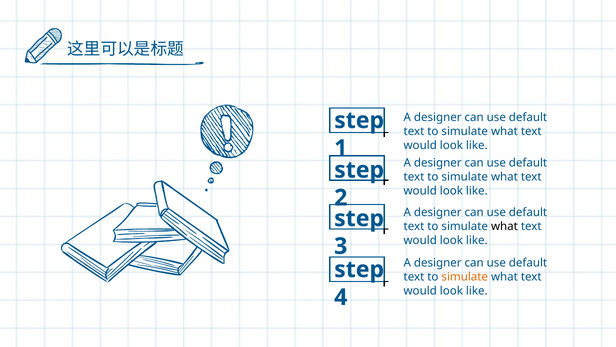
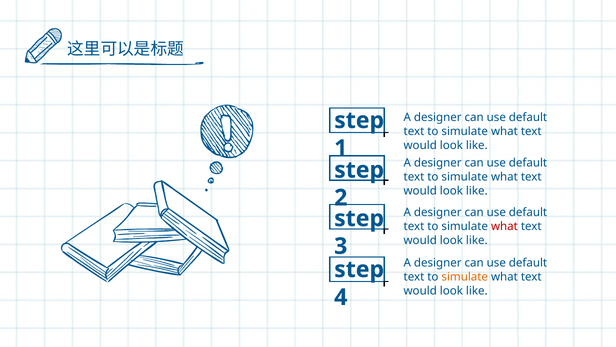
what colour: black -> red (504, 226)
